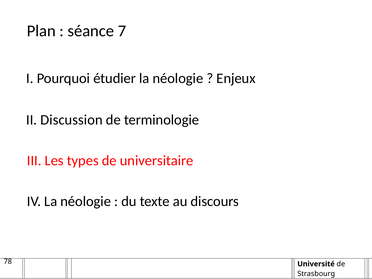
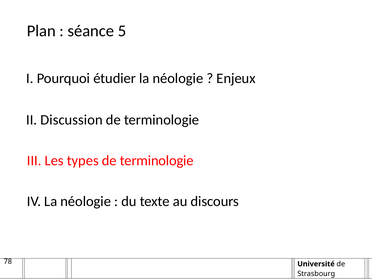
7: 7 -> 5 (122, 31)
types de universitaire: universitaire -> terminologie (157, 161)
